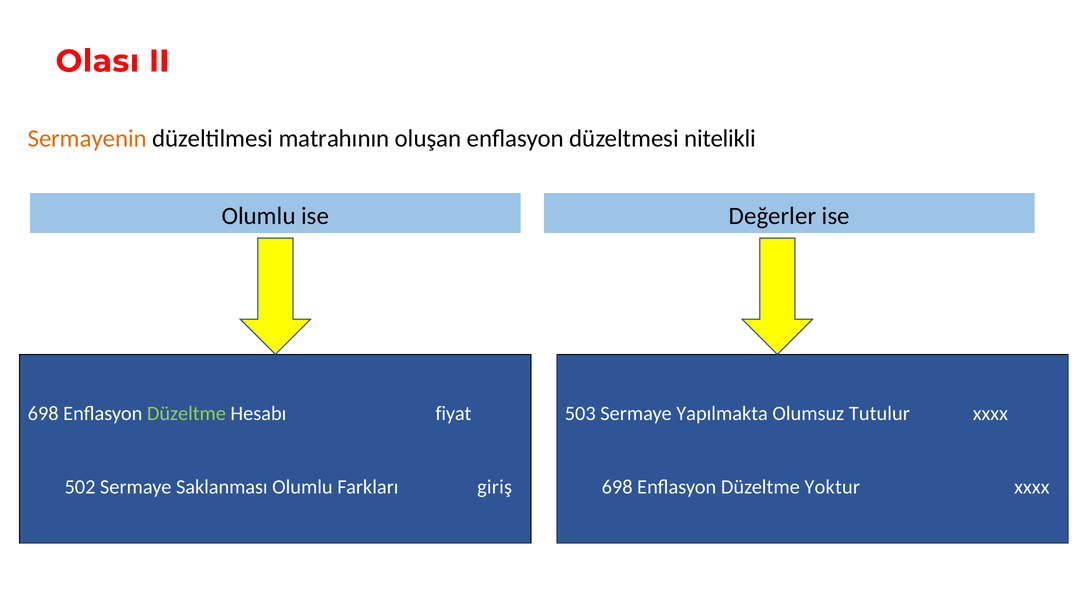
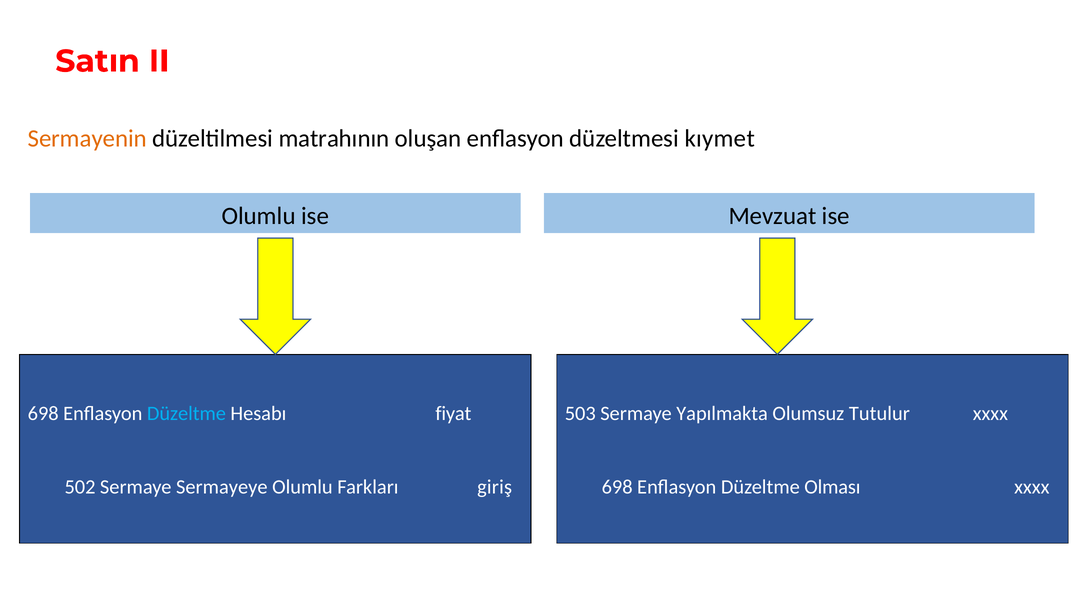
Olası: Olası -> Satın (98, 61)
nitelikli: nitelikli -> kıymet (720, 139)
Değerler: Değerler -> Mevzuat (773, 216)
Düzeltme colour: light green -> light blue (186, 414)
Saklanması: Saklanması -> Sermayeye (222, 487)
Yoktur: Yoktur -> Olması (832, 487)
